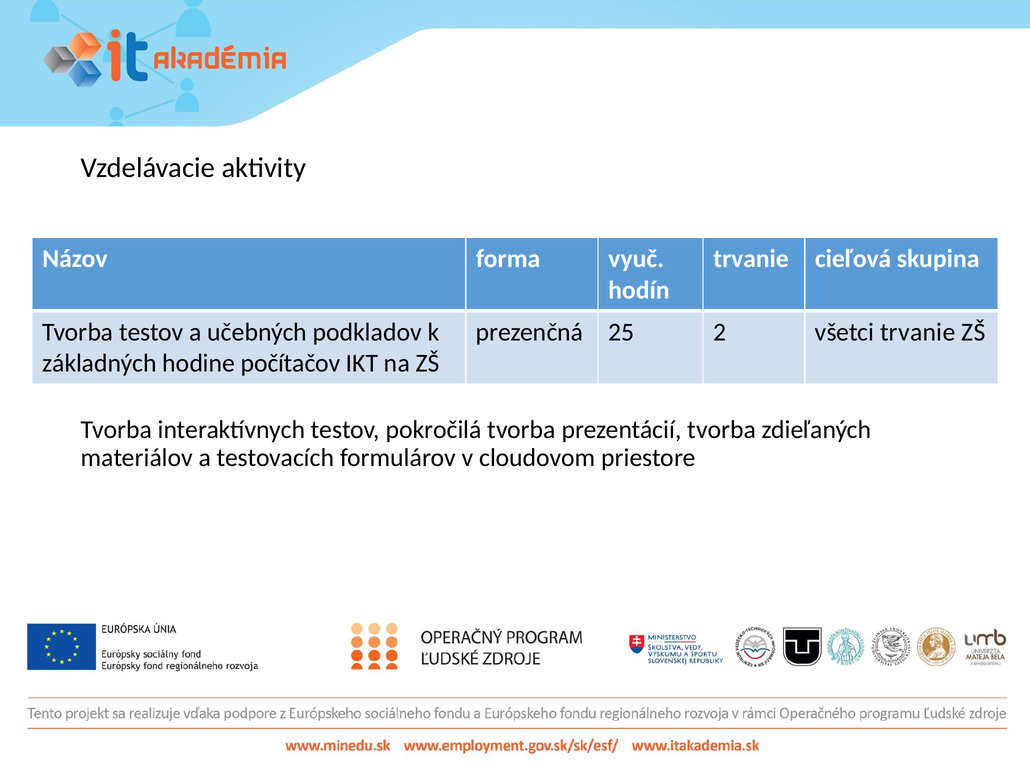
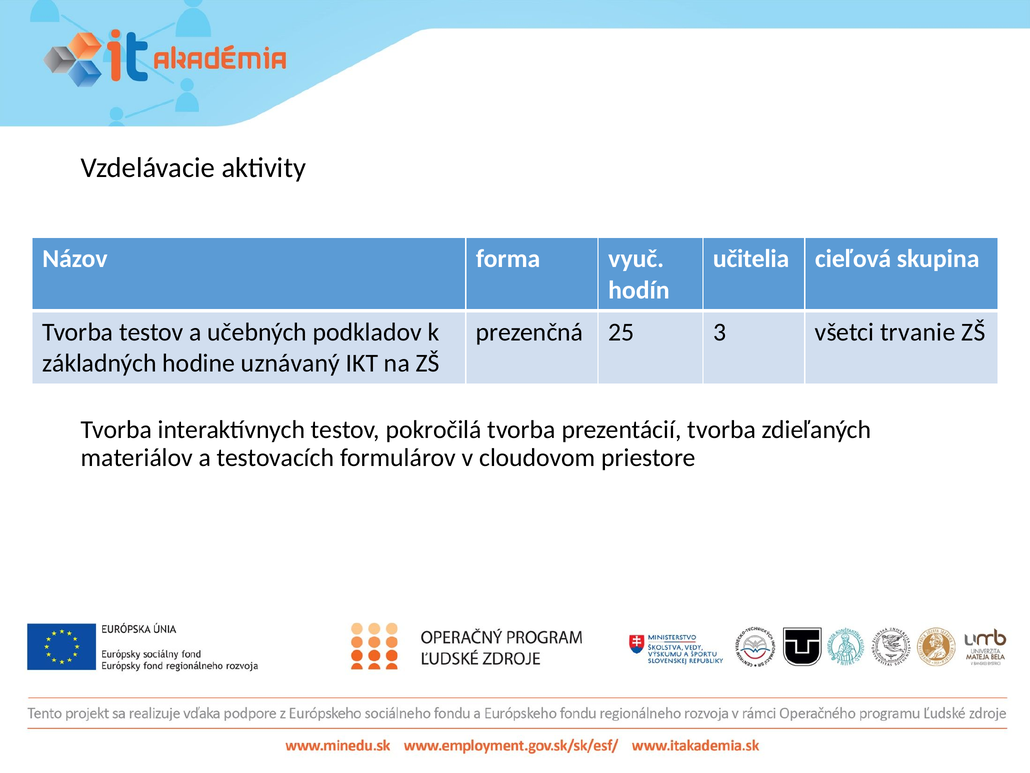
trvanie: trvanie -> učitelia (751, 259)
2: 2 -> 3 (720, 332)
počítačov: počítačov -> uznávaný (290, 363)
